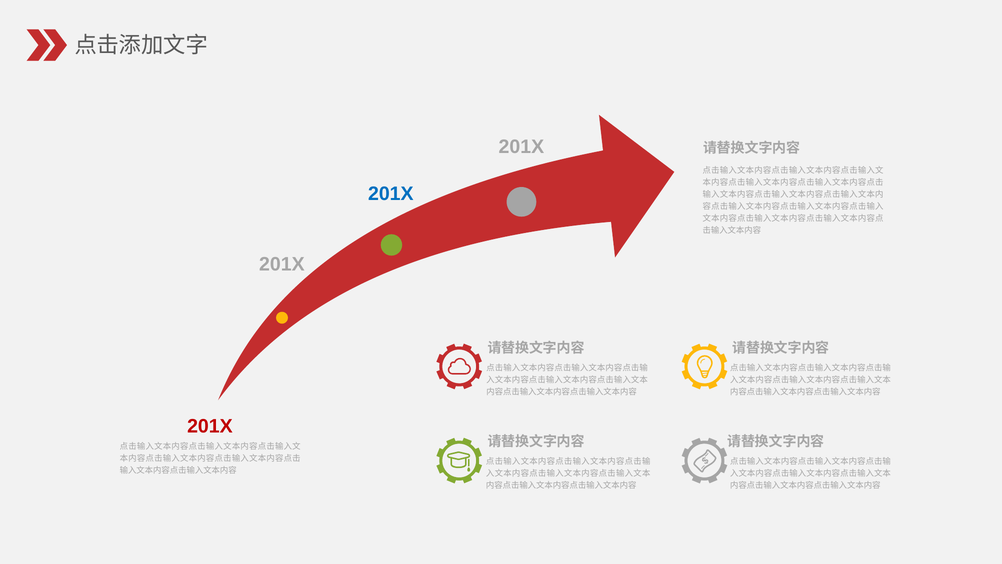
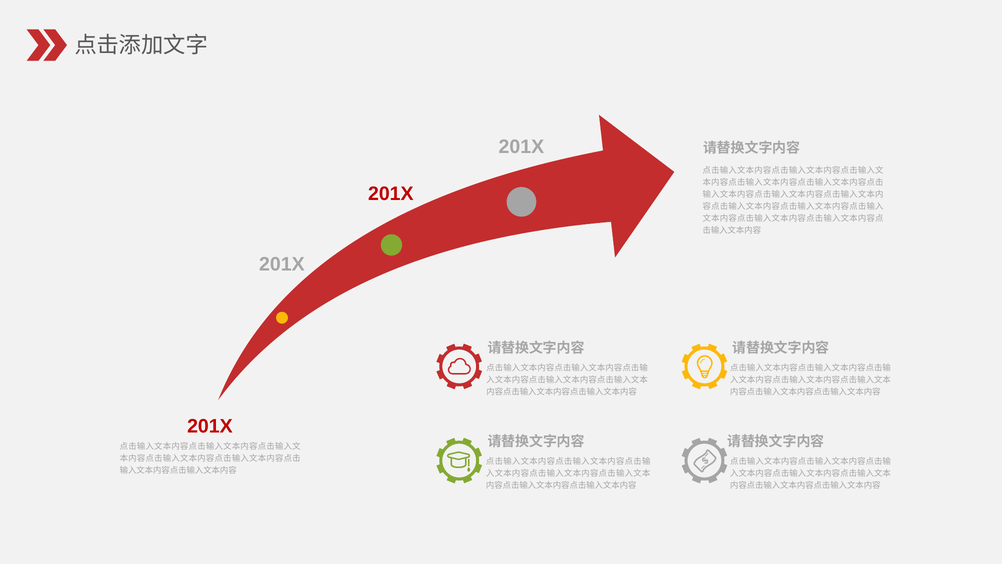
201X colour: blue -> red (391, 194)
